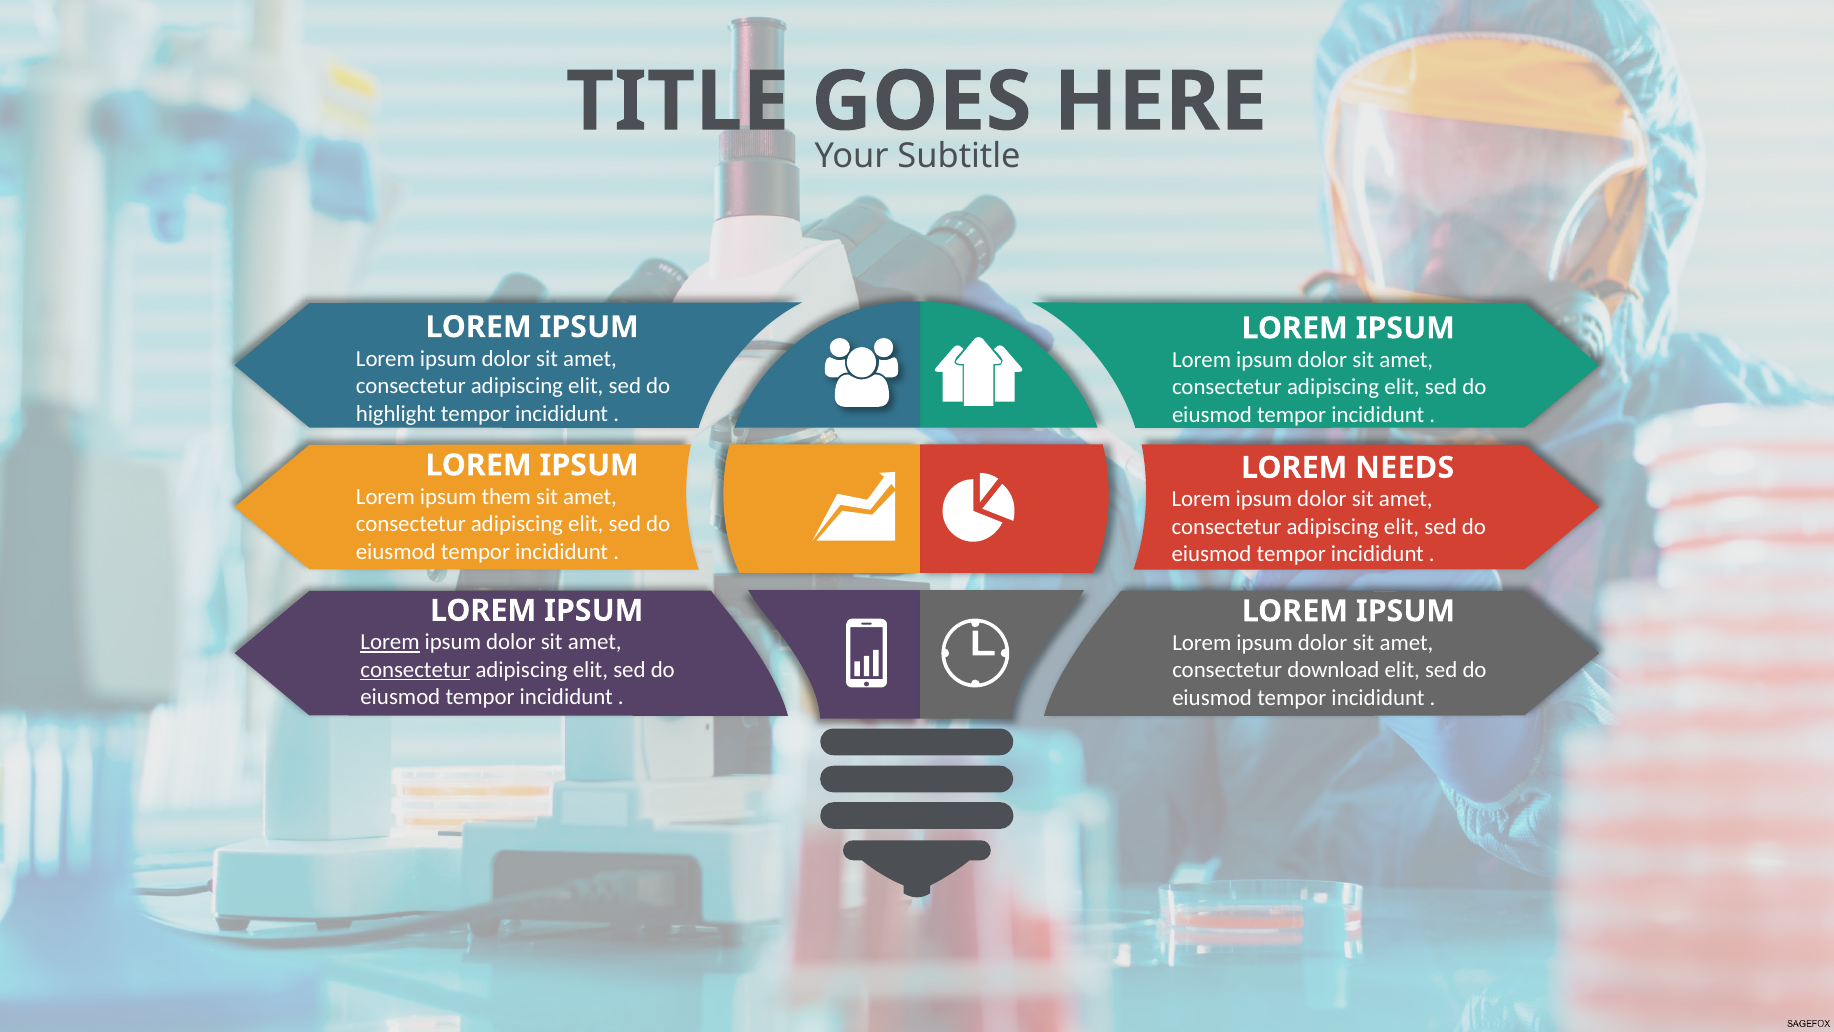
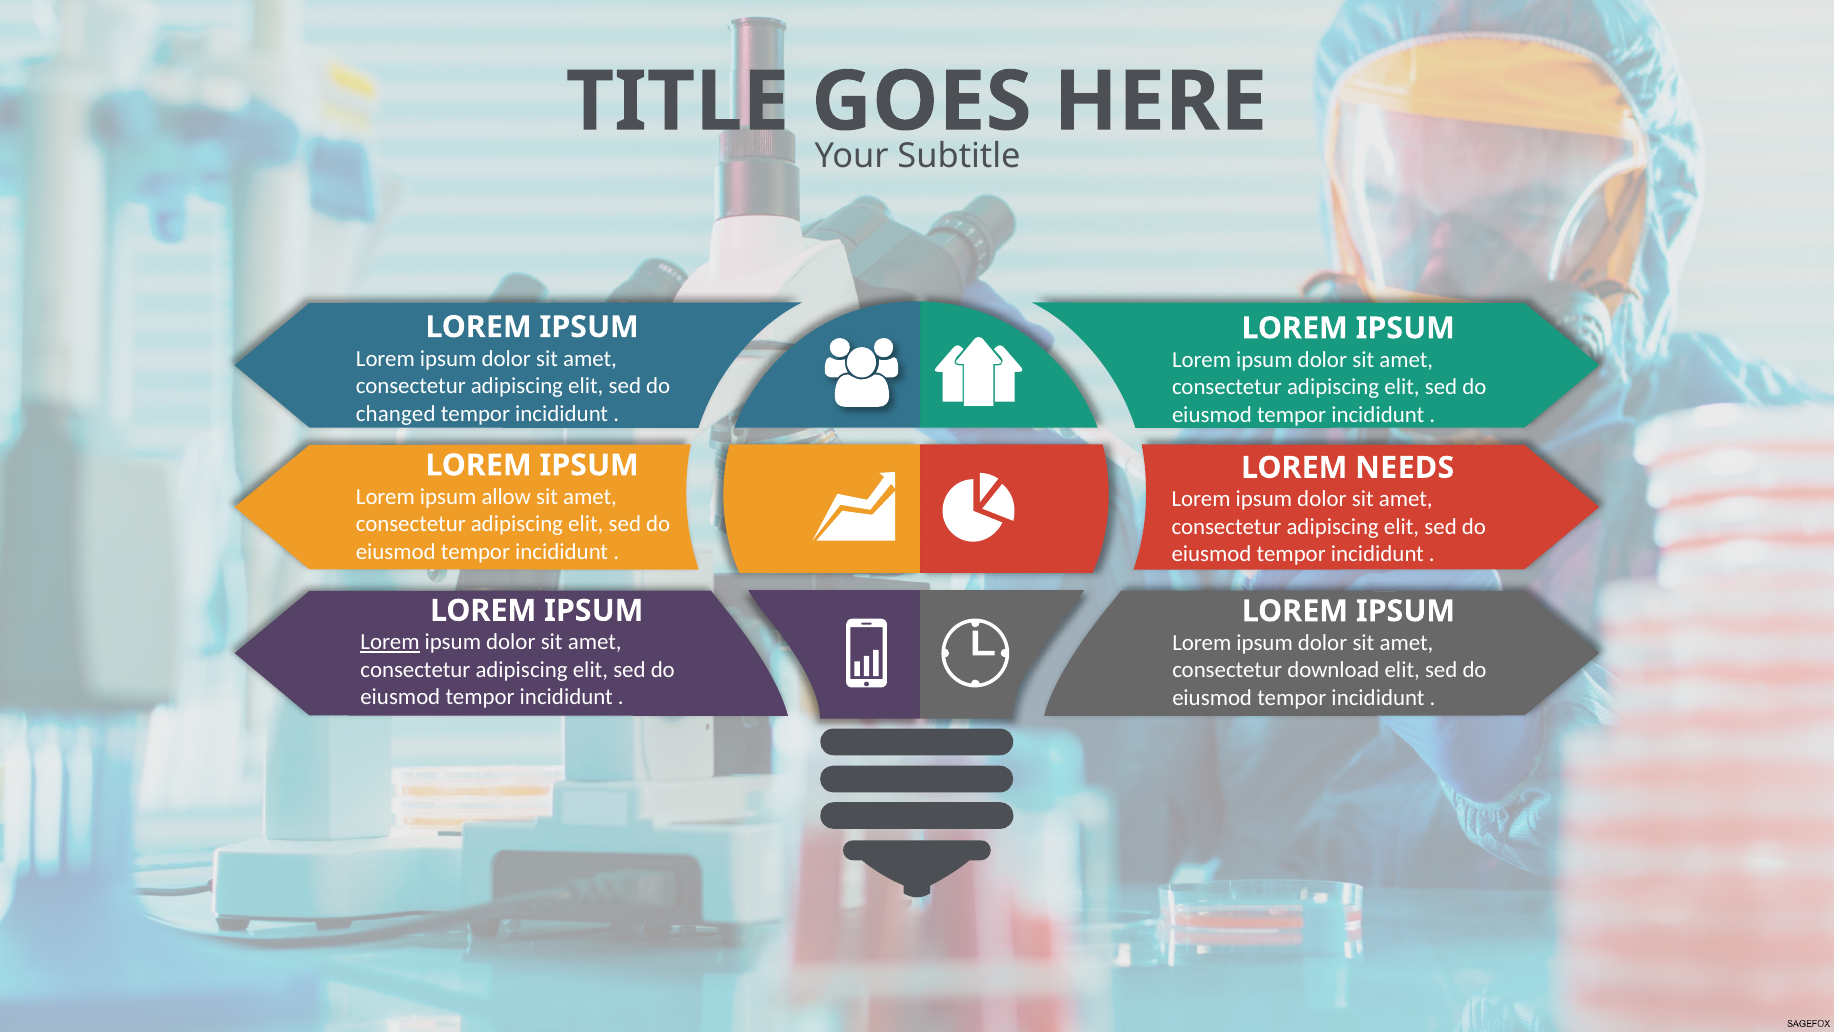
highlight: highlight -> changed (396, 413)
them: them -> allow (506, 497)
consectetur underline: present -> none (415, 670)
